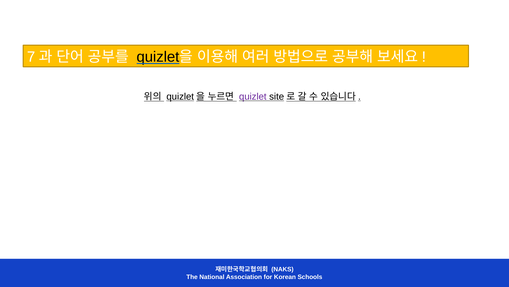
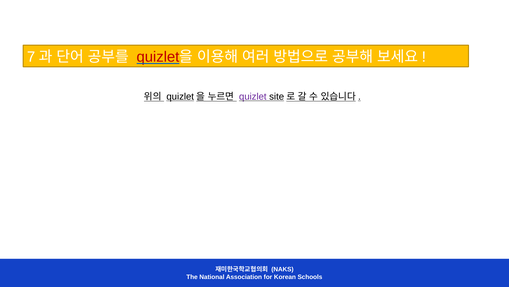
quizlet colour: black -> red (158, 57)
